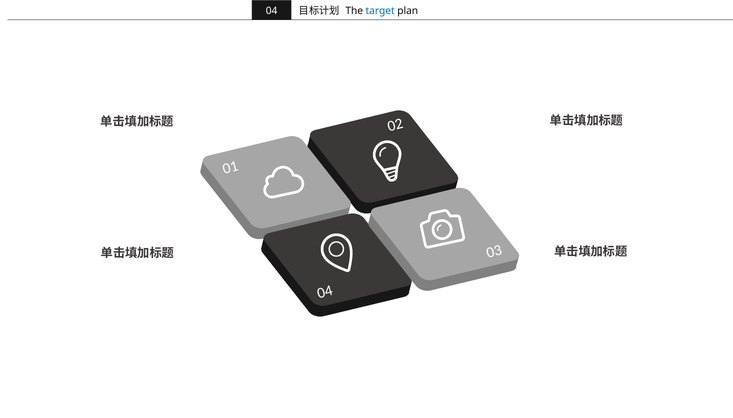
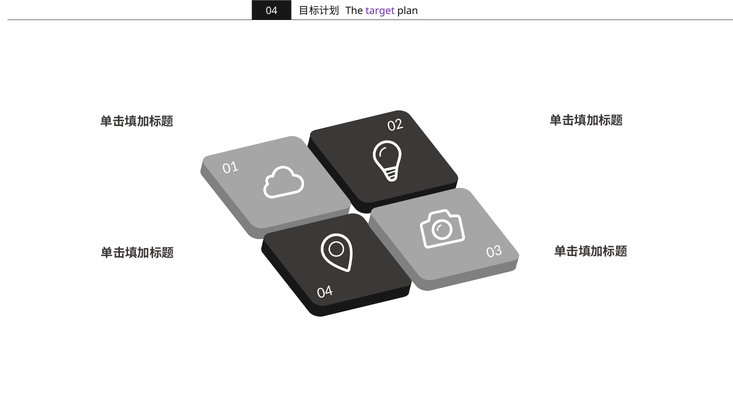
target colour: blue -> purple (380, 11)
